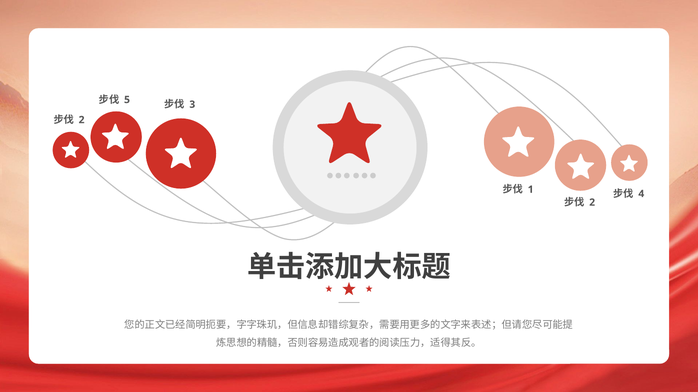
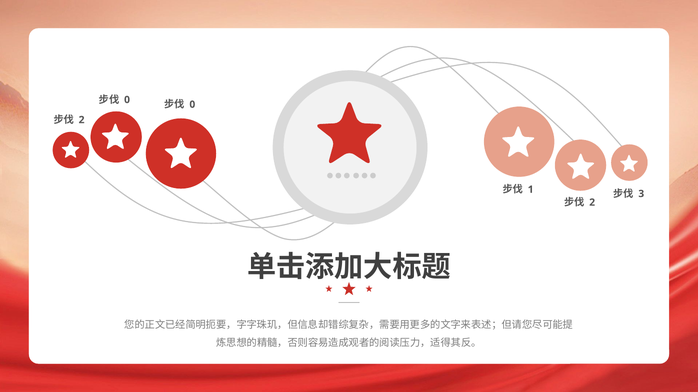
5: 5 -> 0 (127, 100)
3: 3 -> 0 (192, 105)
4: 4 -> 3 (641, 194)
